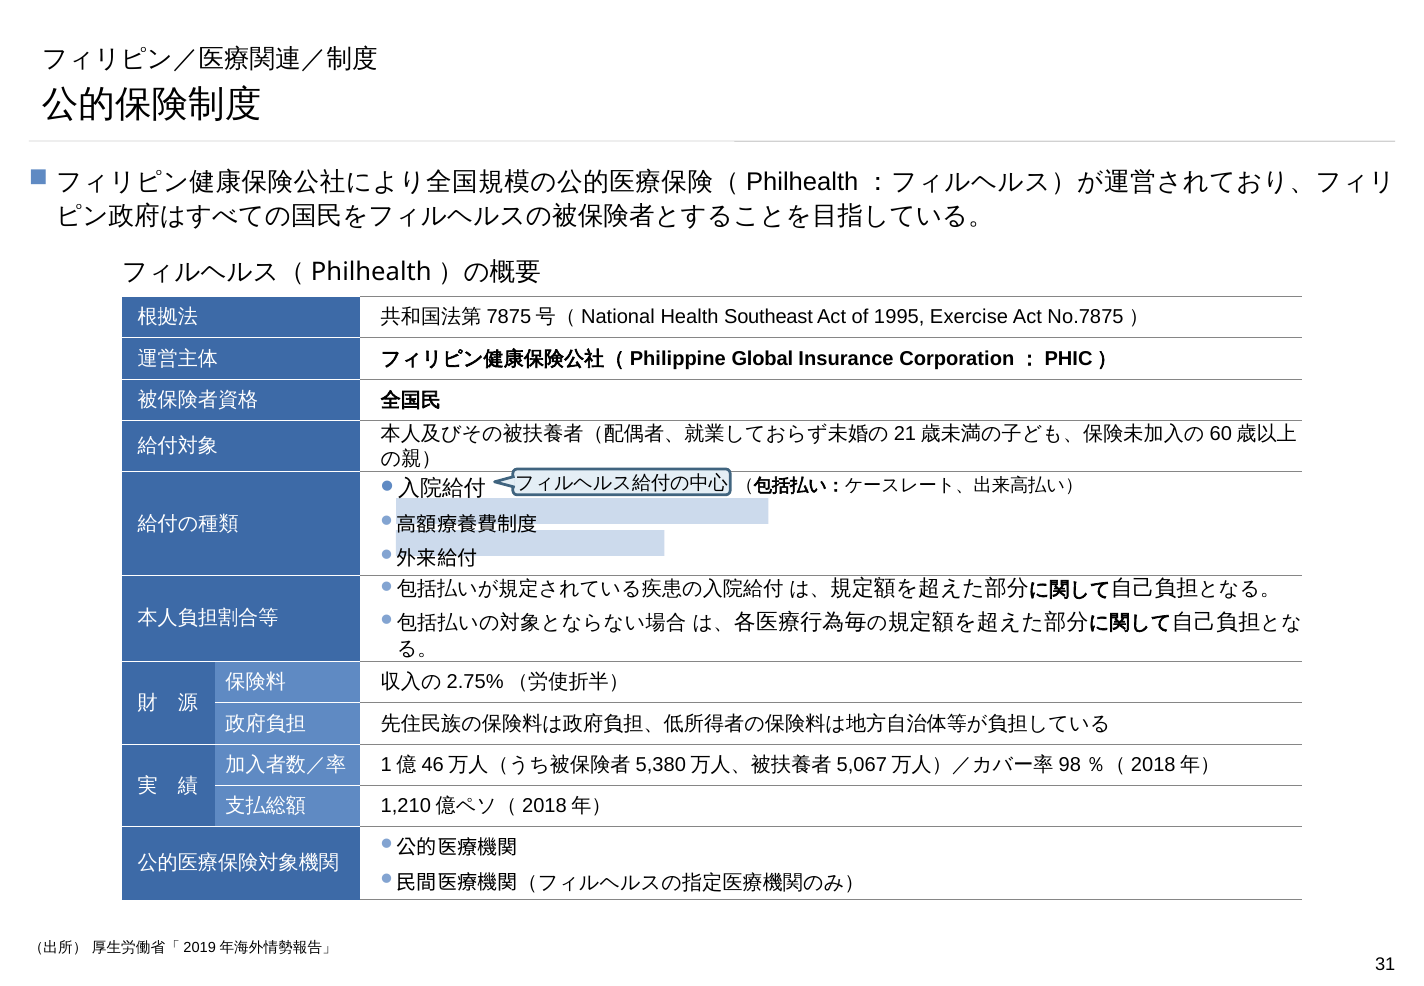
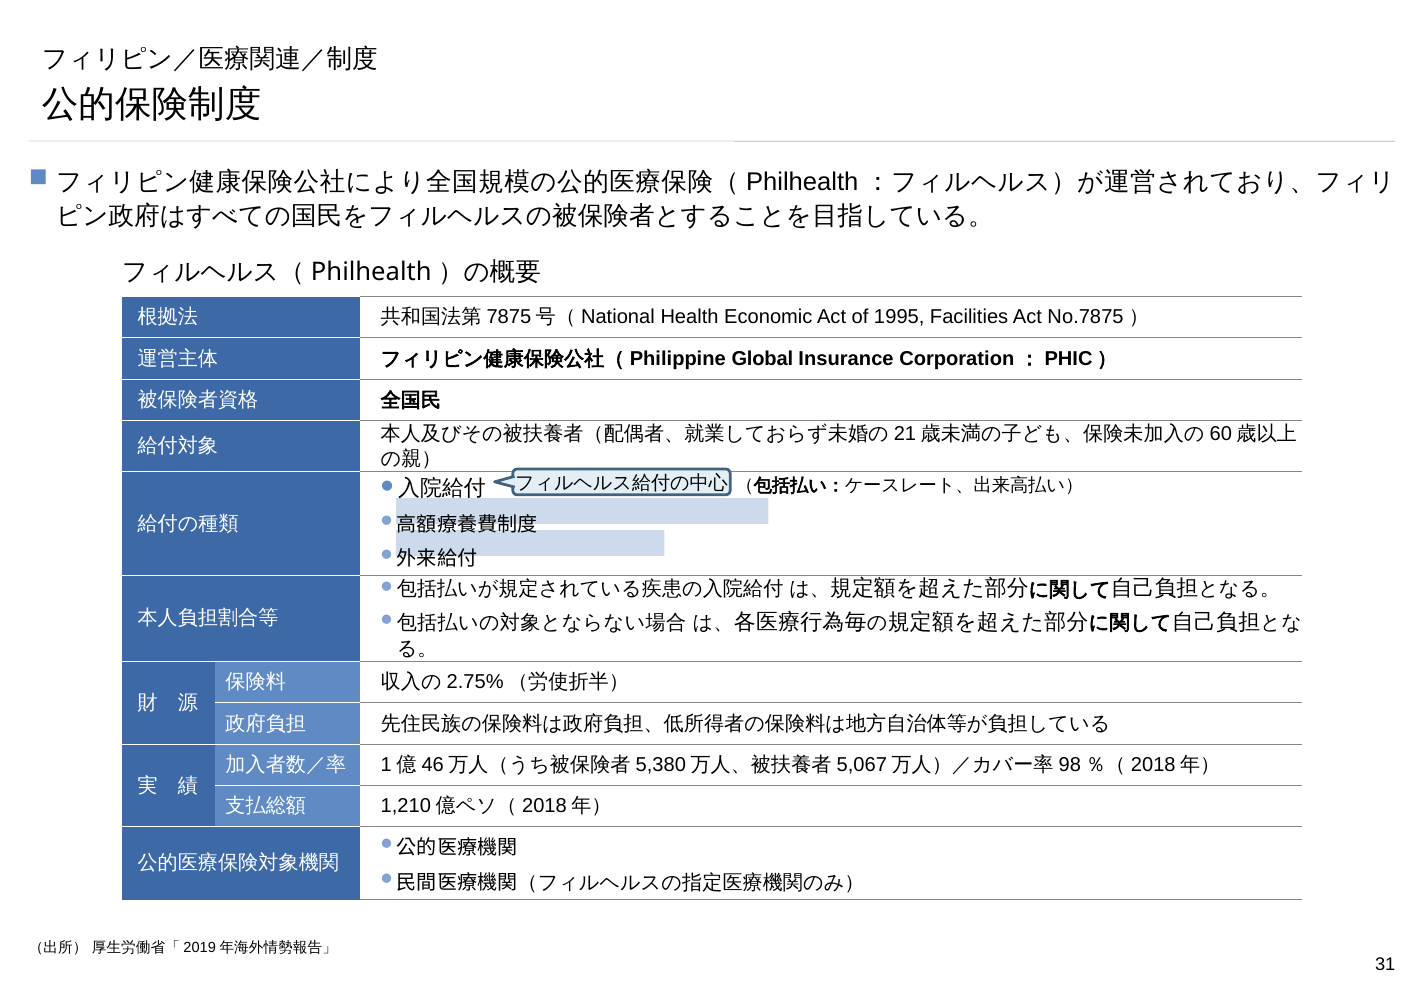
Southeast: Southeast -> Economic (768, 317)
Exercise: Exercise -> Facilities (969, 317)
